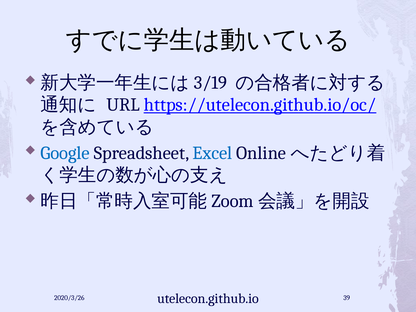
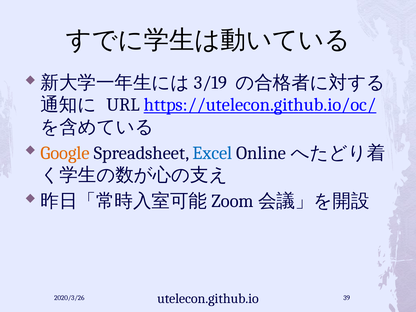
Google colour: blue -> orange (65, 153)
